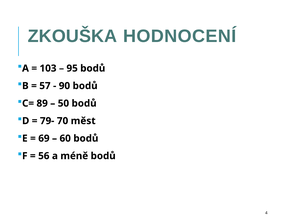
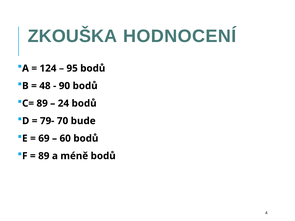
103: 103 -> 124 (48, 68)
57: 57 -> 48 (45, 86)
50: 50 -> 24 (63, 103)
měst: měst -> bude (83, 121)
56: 56 -> 89 (44, 156)
